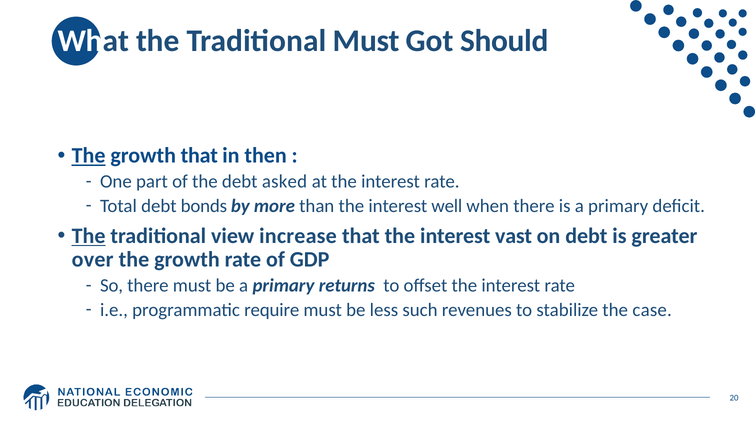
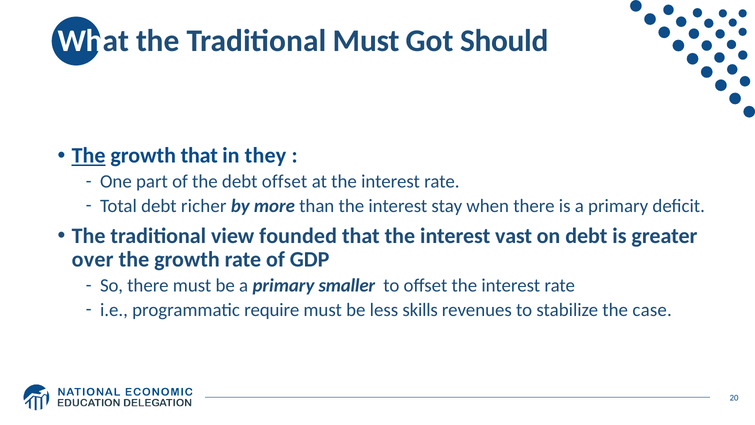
then: then -> they (265, 156)
debt asked: asked -> offset (285, 182)
bonds: bonds -> richer (204, 206)
well: well -> stay (447, 206)
The underline: present -> none (89, 236)
increase: increase -> founded (298, 236)
returns: returns -> smaller (347, 286)
such: such -> skills (420, 310)
